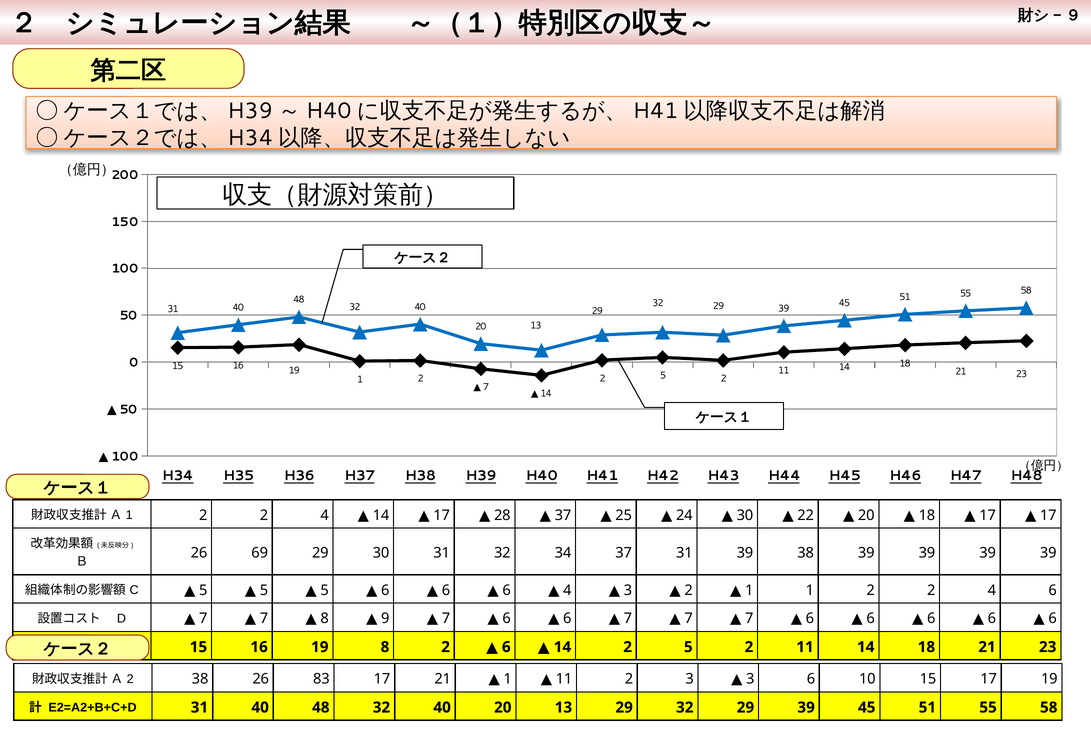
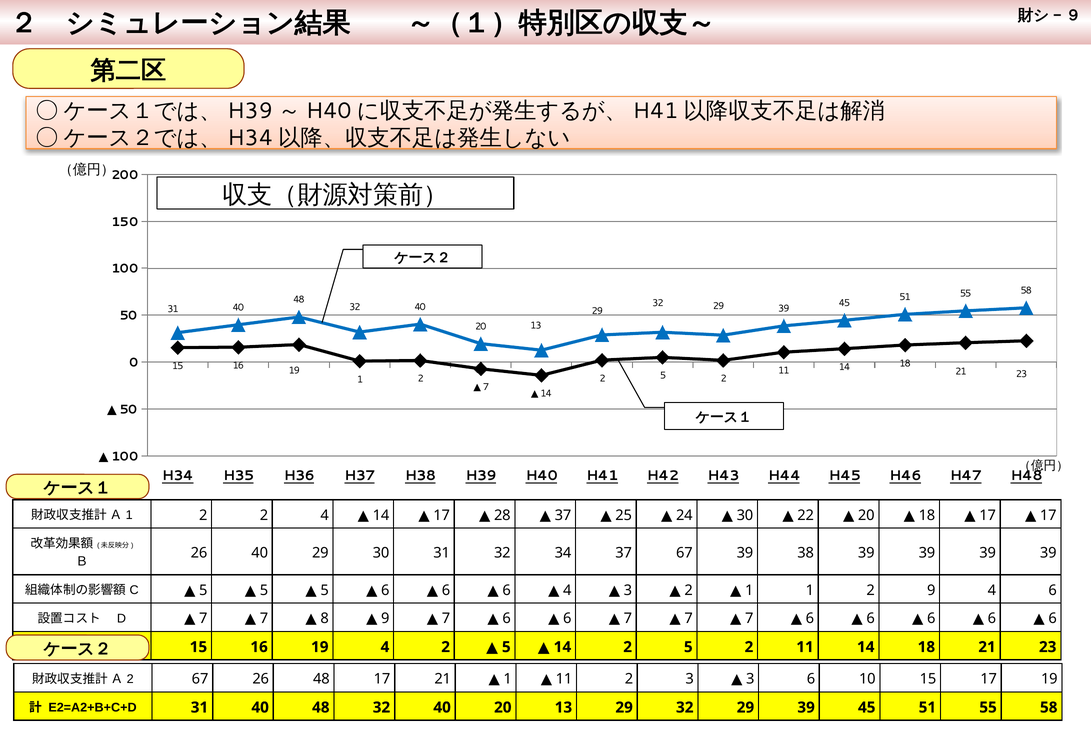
26 69: 69 -> 40 (260, 553)
37 31: 31 -> 67 (684, 553)
2: 2 -> 9 (931, 591)
19 8: 8 -> 4 (385, 647)
6: 6 -> 5 (506, 647)
2 38: 38 -> 67 (200, 679)
26 83: 83 -> 48 (321, 679)
